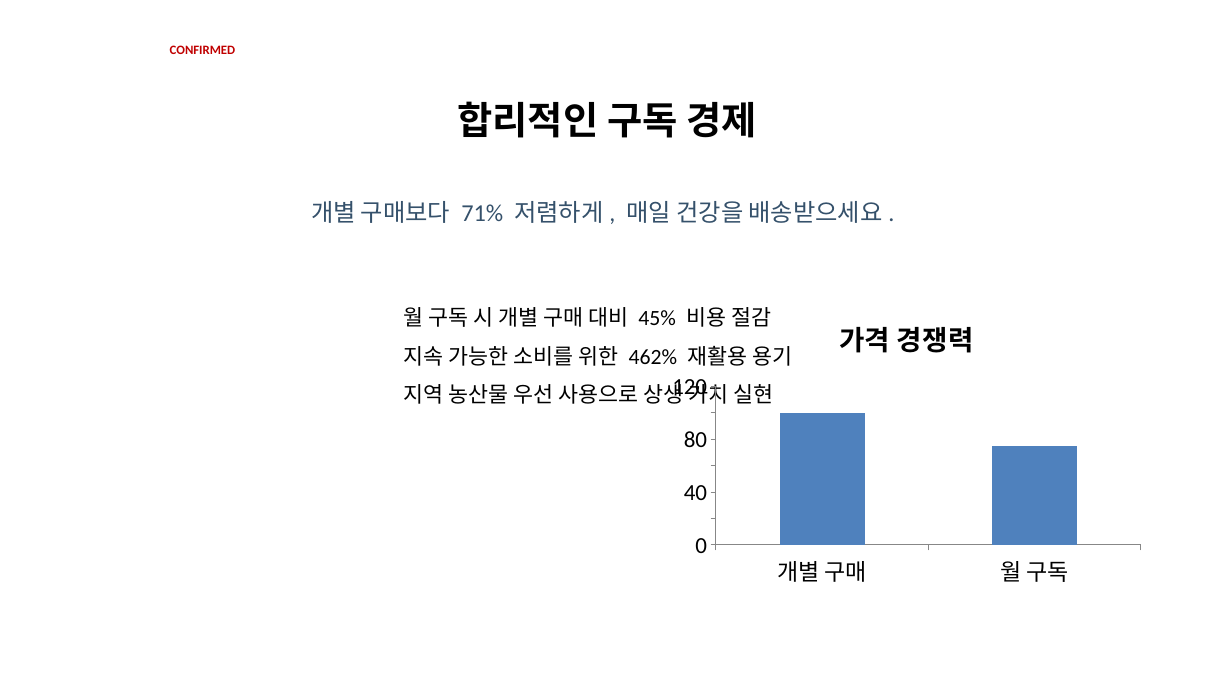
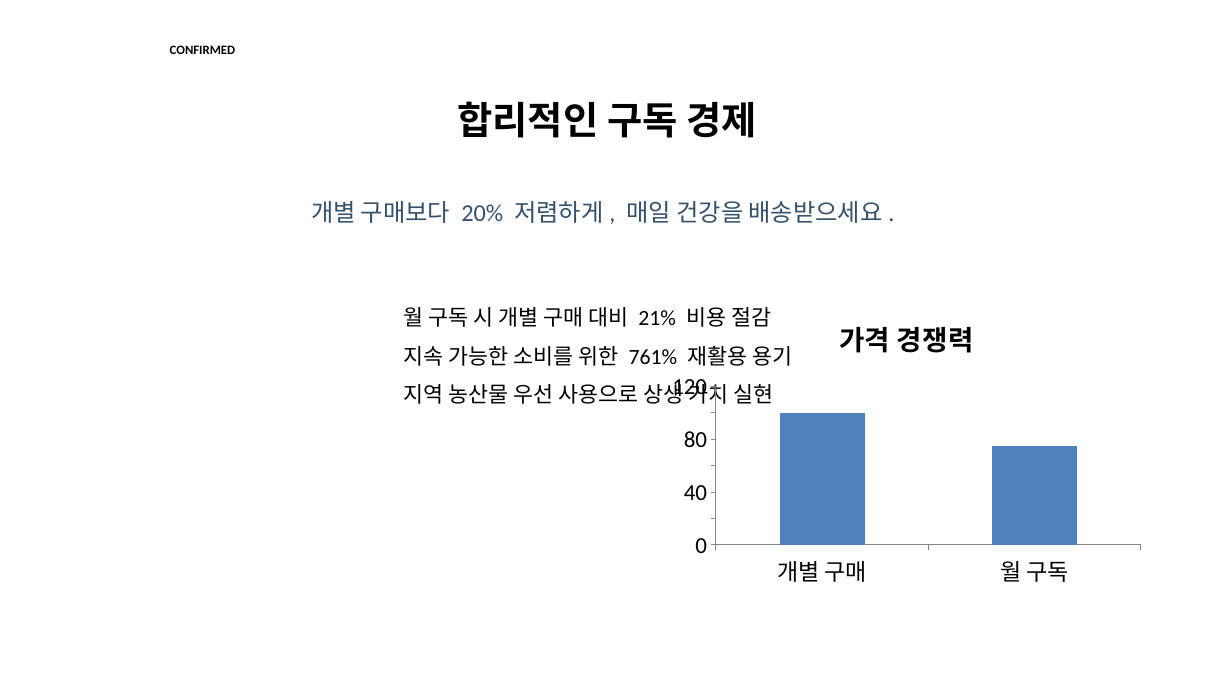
CONFIRMED colour: red -> black (202, 50)
71%: 71% -> 20% (482, 214)
45%: 45% -> 21% (657, 318)
462%: 462% -> 761% (653, 357)
